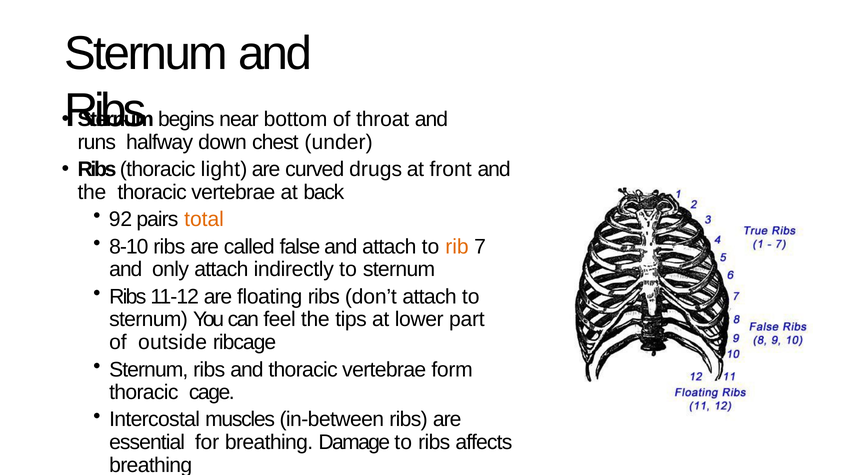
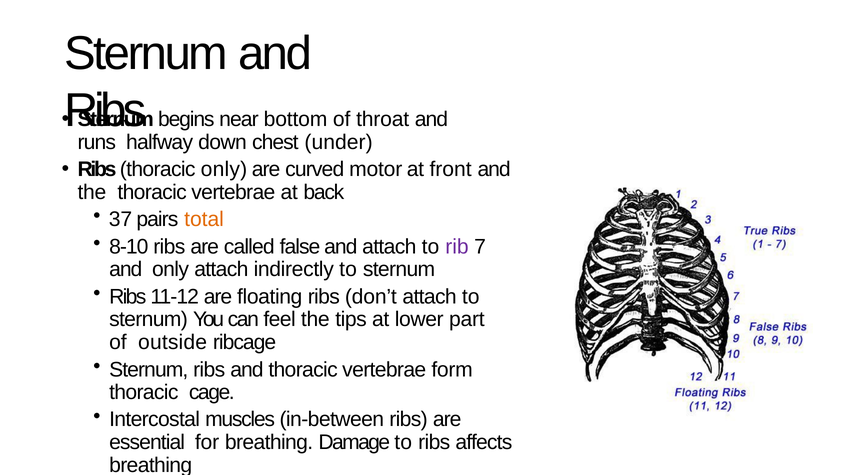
thoracic light: light -> only (224, 169)
drugs: drugs -> motor (376, 169)
92: 92 -> 37 (120, 219)
rib colour: orange -> purple (457, 246)
